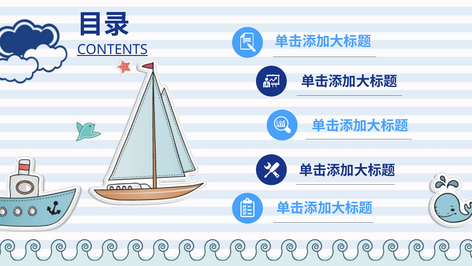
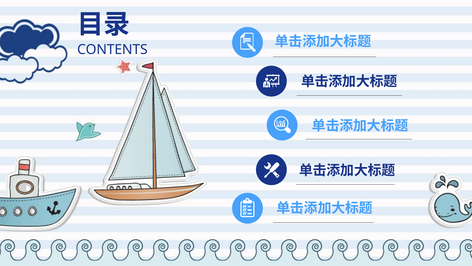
CONTENTS underline: present -> none (112, 49)
